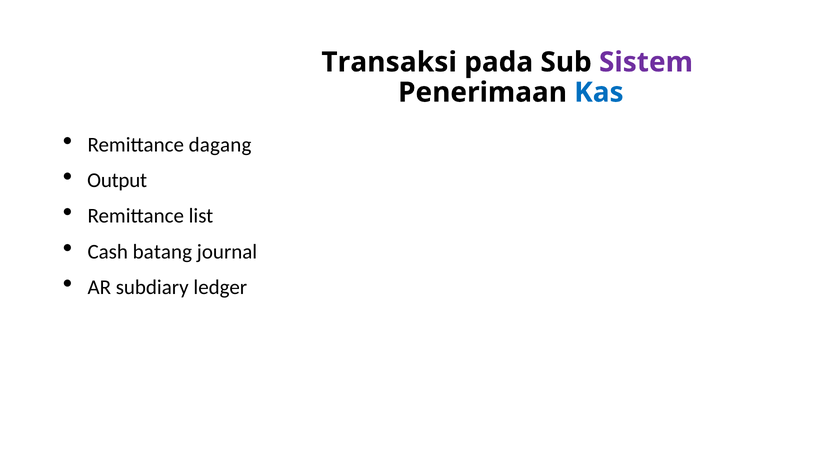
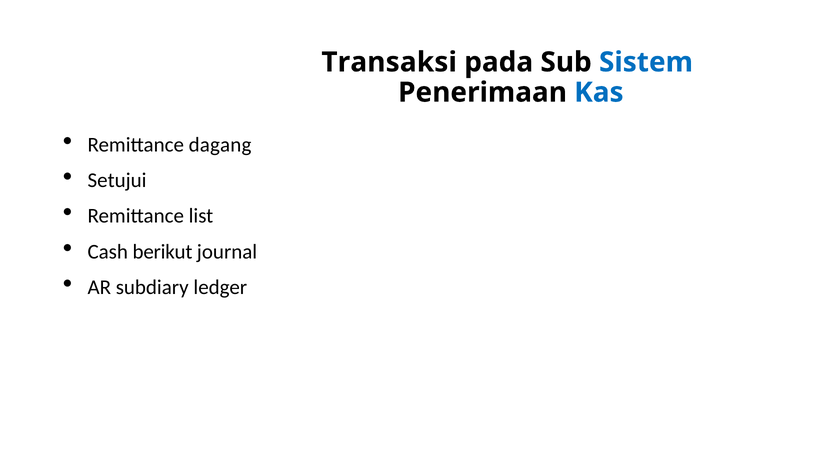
Sistem colour: purple -> blue (646, 62)
Output: Output -> Setujui (117, 180)
batang: batang -> berikut (163, 252)
